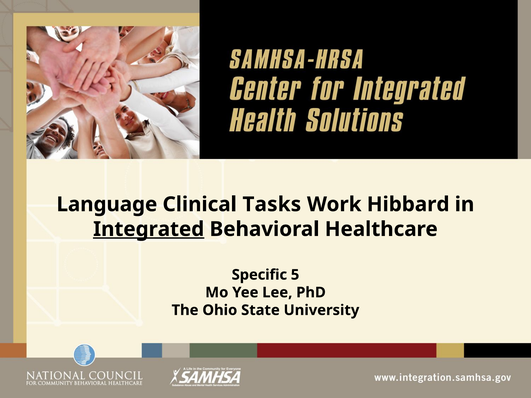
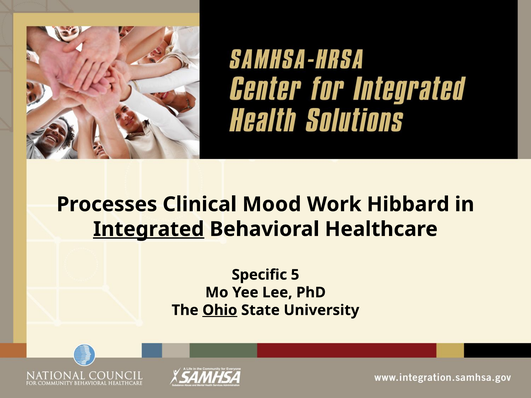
Language: Language -> Processes (107, 204)
Tasks: Tasks -> Mood (272, 204)
Ohio underline: none -> present (220, 310)
